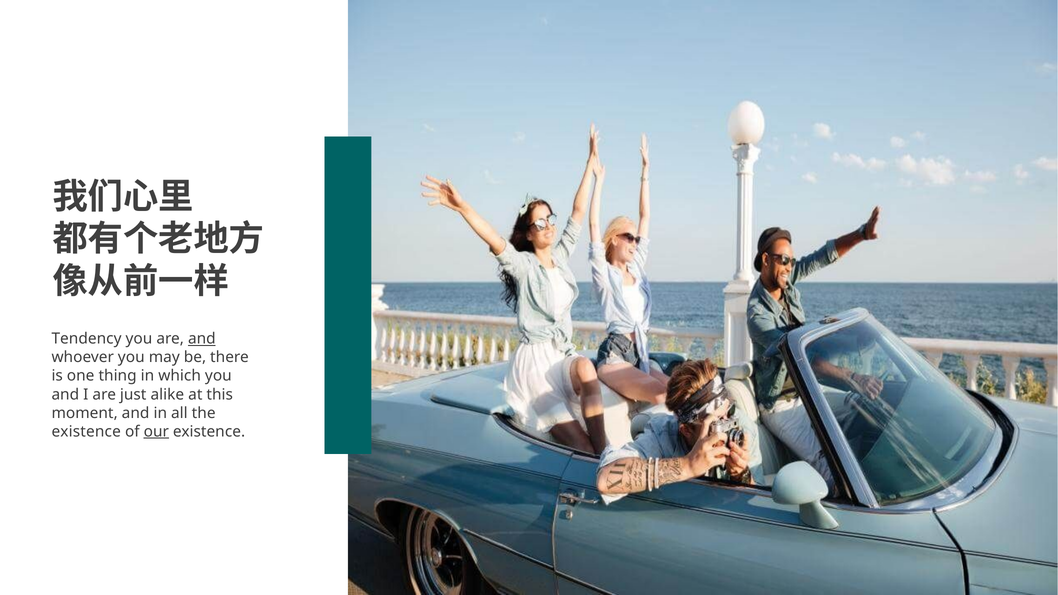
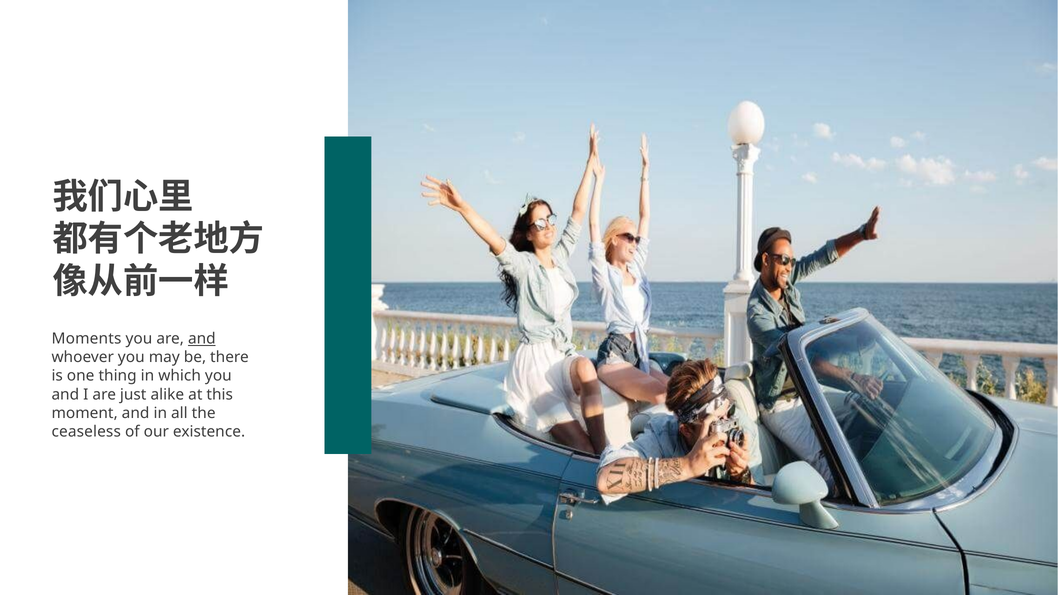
Tendency: Tendency -> Moments (86, 339)
existence: existence -> ceaseless (86, 432)
our underline: present -> none (156, 432)
